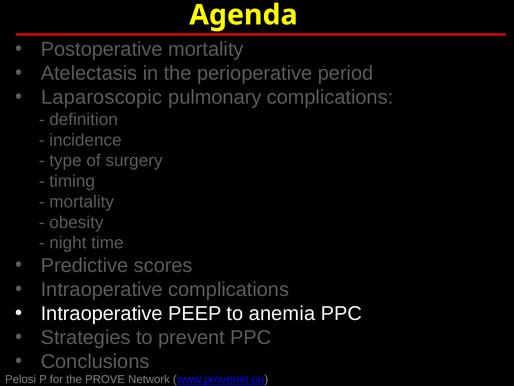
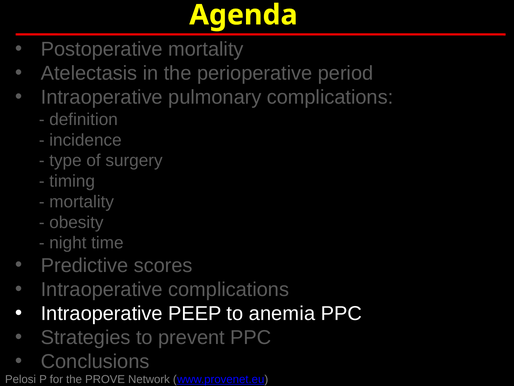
Laparoscopic: Laparoscopic -> Intraoperative (102, 97)
